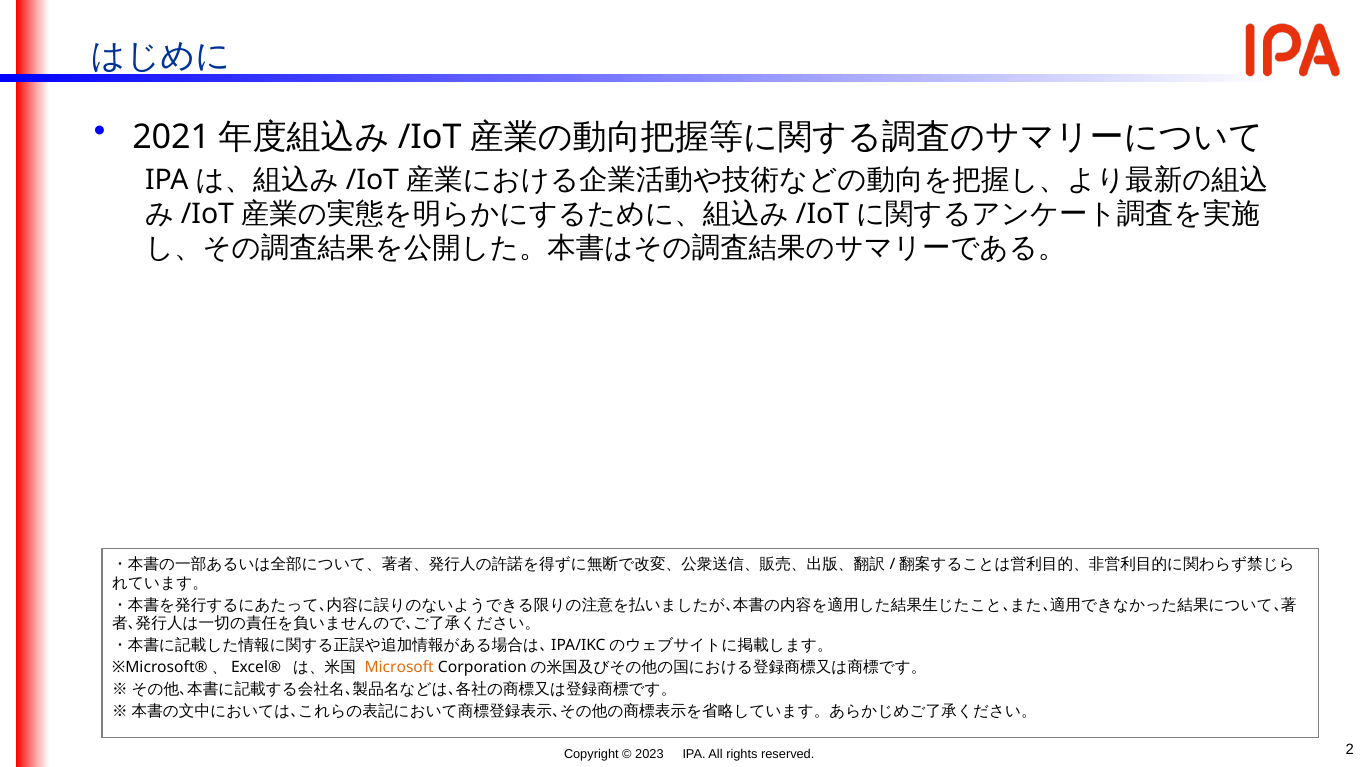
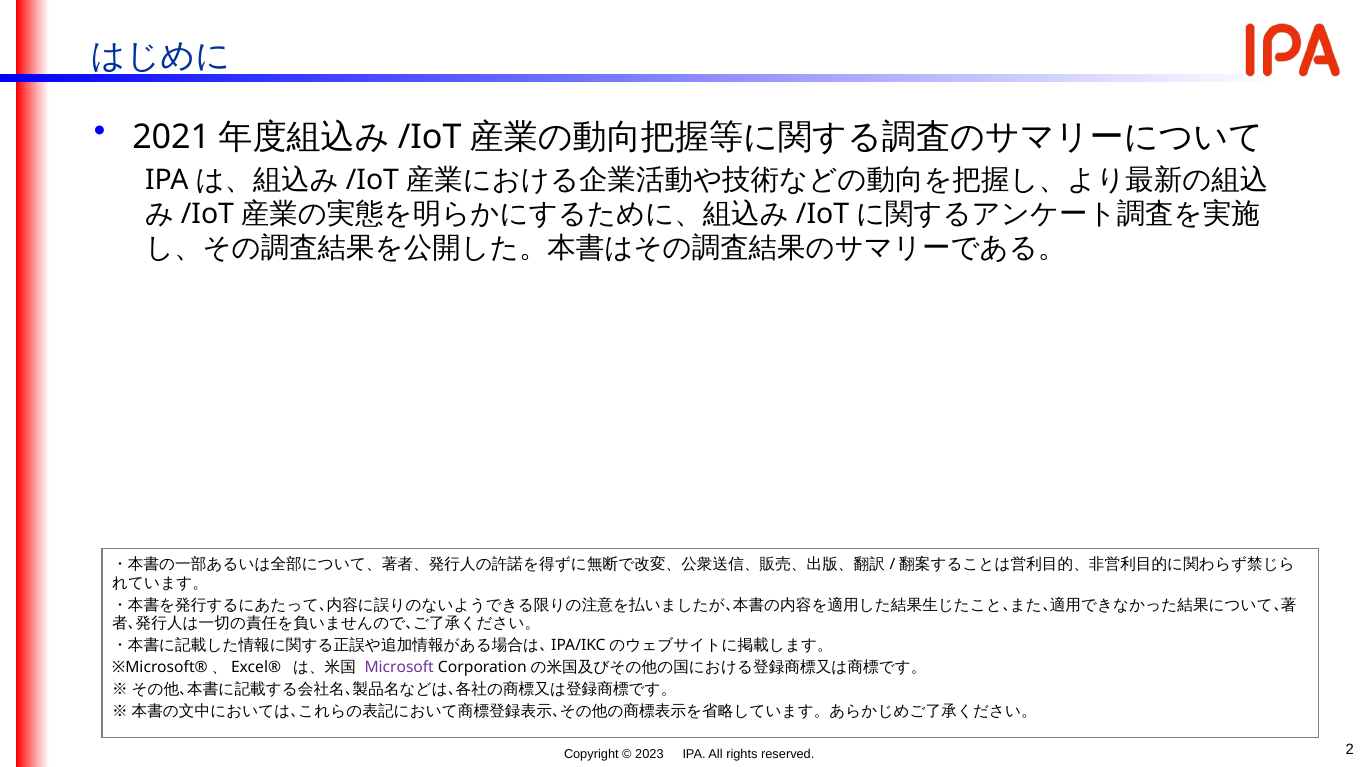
Microsoft colour: orange -> purple (399, 668)
